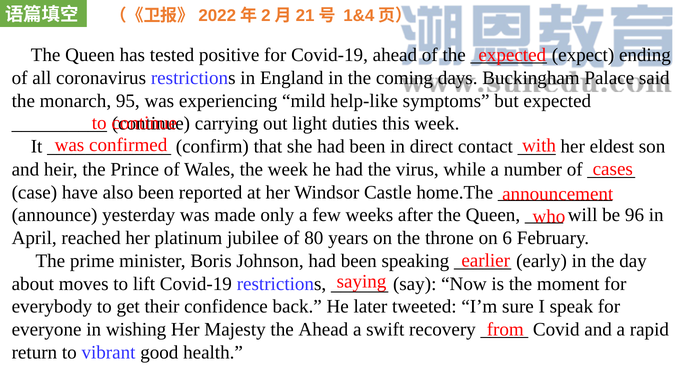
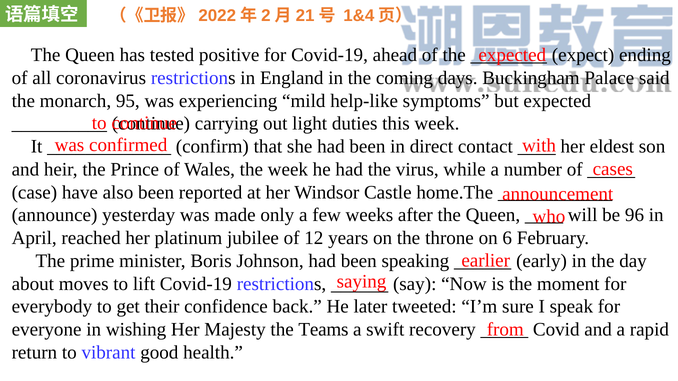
80: 80 -> 12 (314, 238)
the Ahead: Ahead -> Teams (323, 330)
